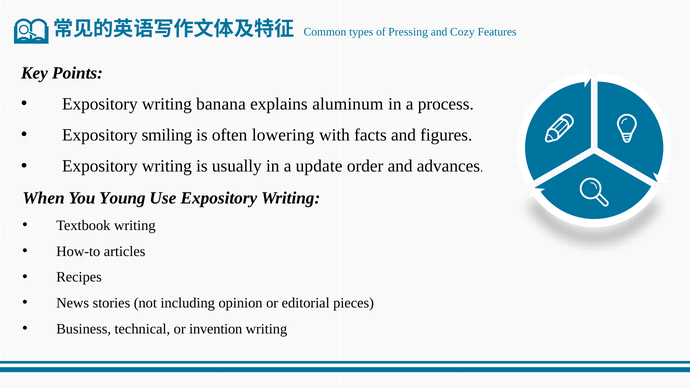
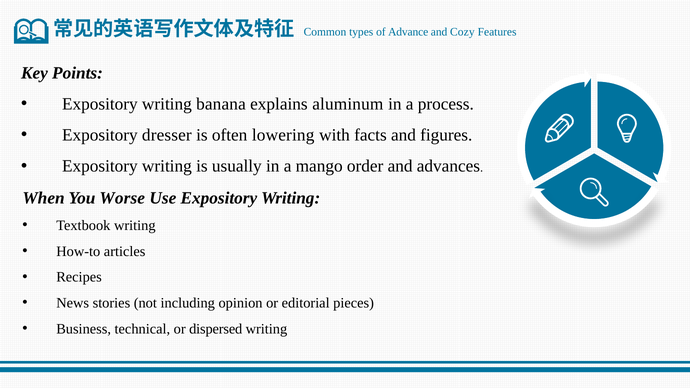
Pressing: Pressing -> Advance (408, 32)
smiling: smiling -> dresser (167, 135)
update: update -> mango (319, 166)
Young: Young -> Worse (122, 198)
invention: invention -> dispersed (216, 329)
